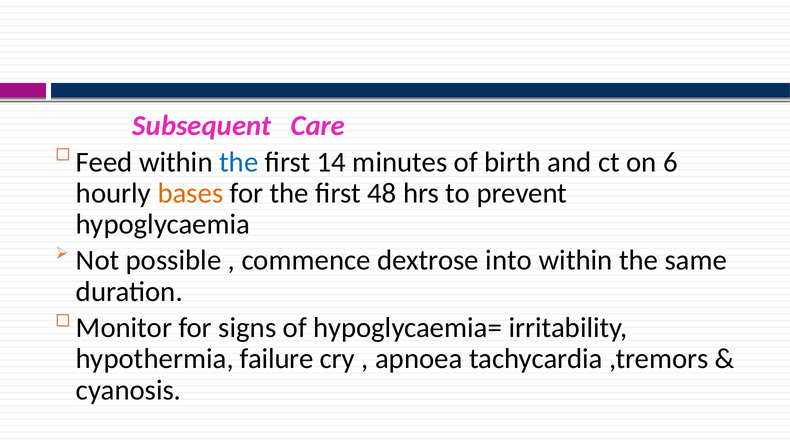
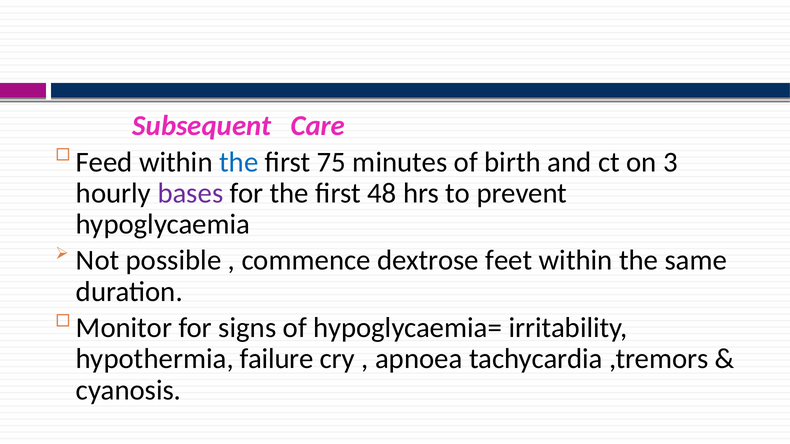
14: 14 -> 75 (331, 162)
6: 6 -> 3 (670, 162)
bases colour: orange -> purple (190, 193)
into: into -> feet (509, 261)
